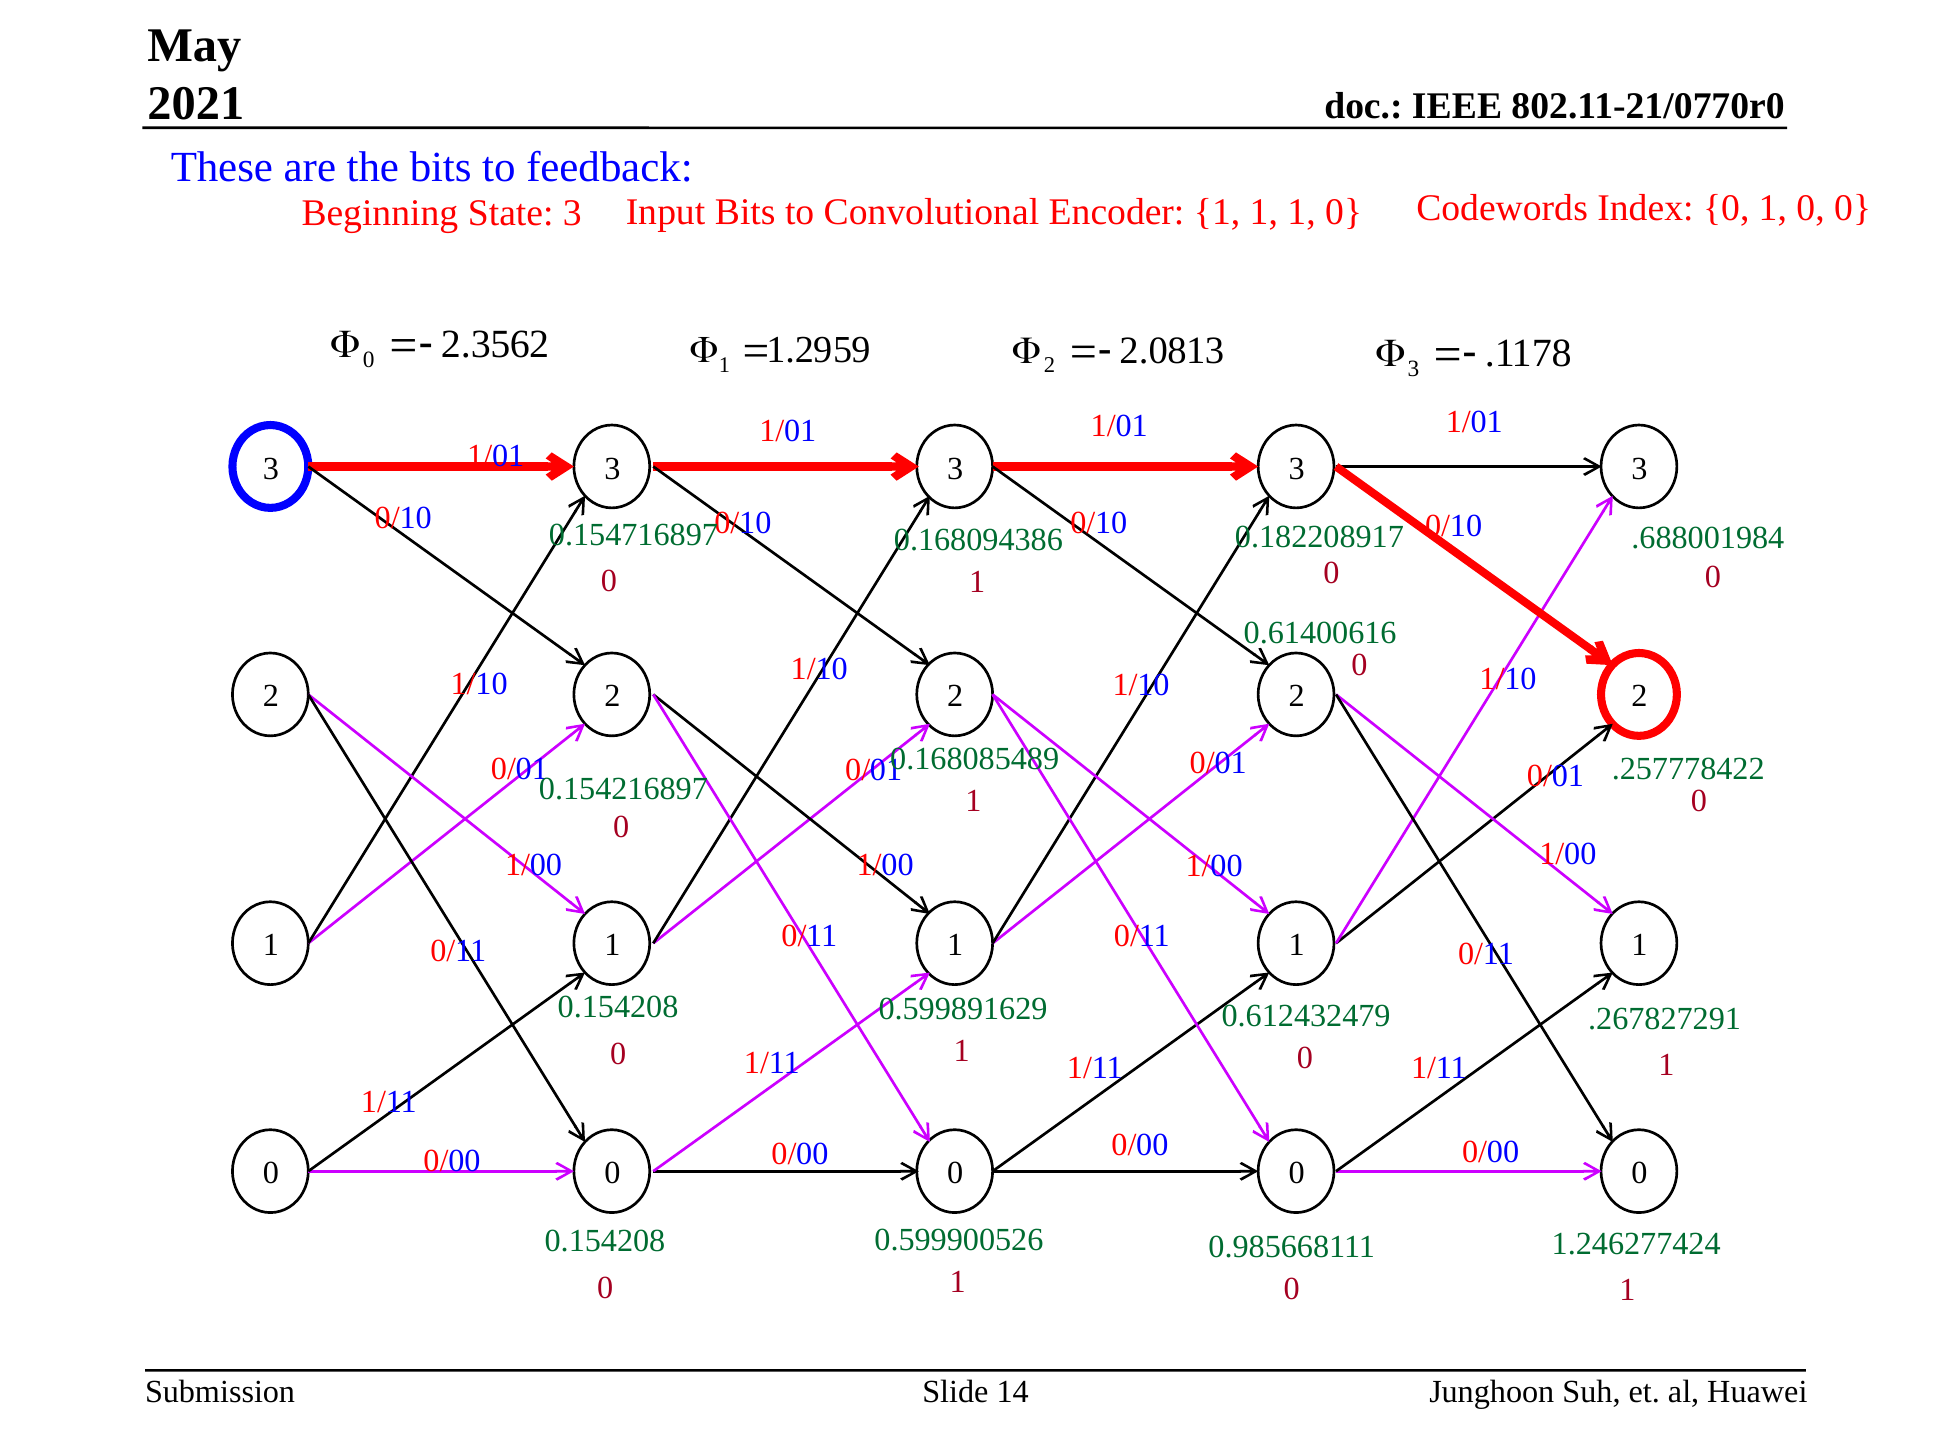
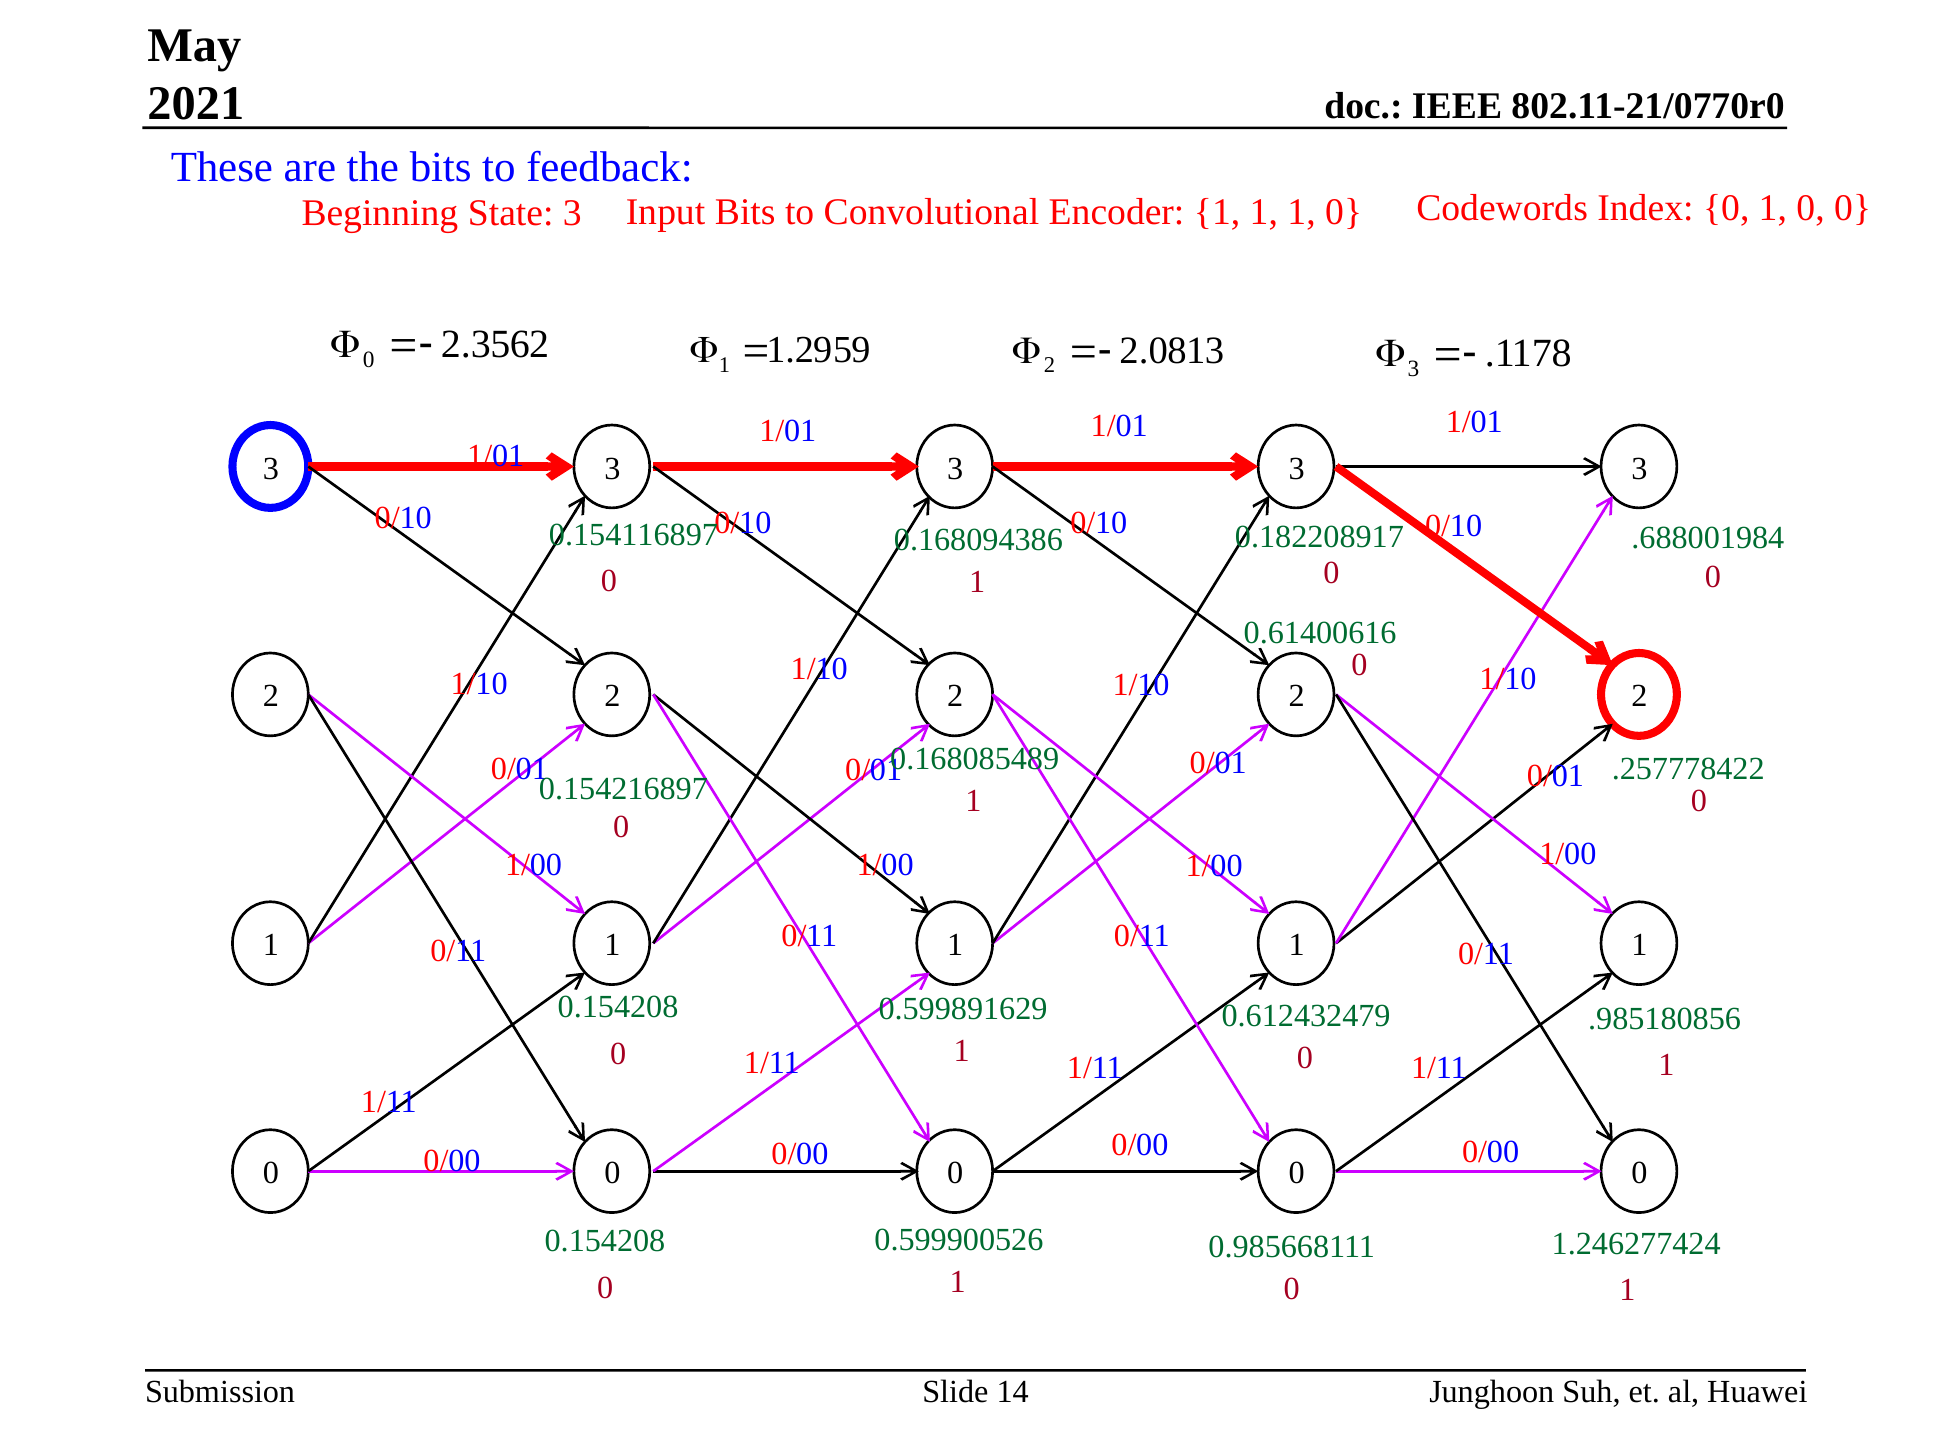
0.154716897: 0.154716897 -> 0.154116897 (633, 535)
.267827291: .267827291 -> .985180856 (1665, 1019)
